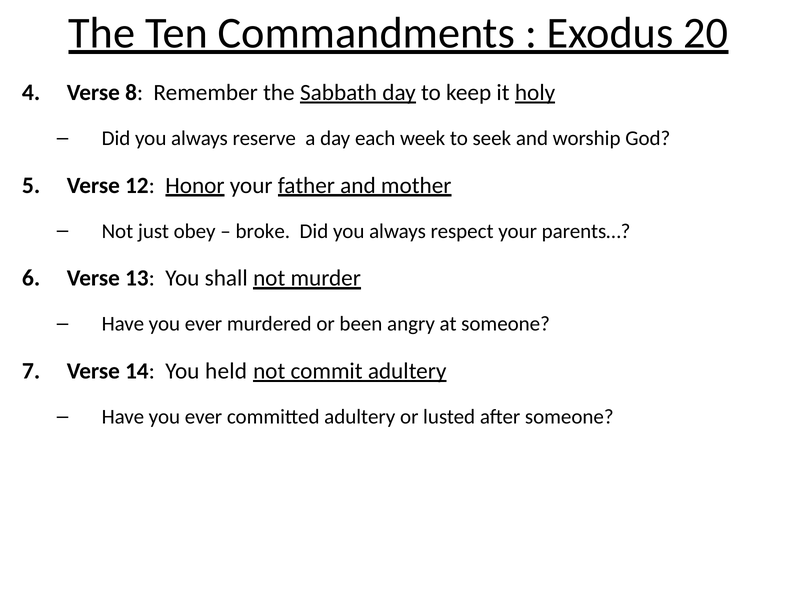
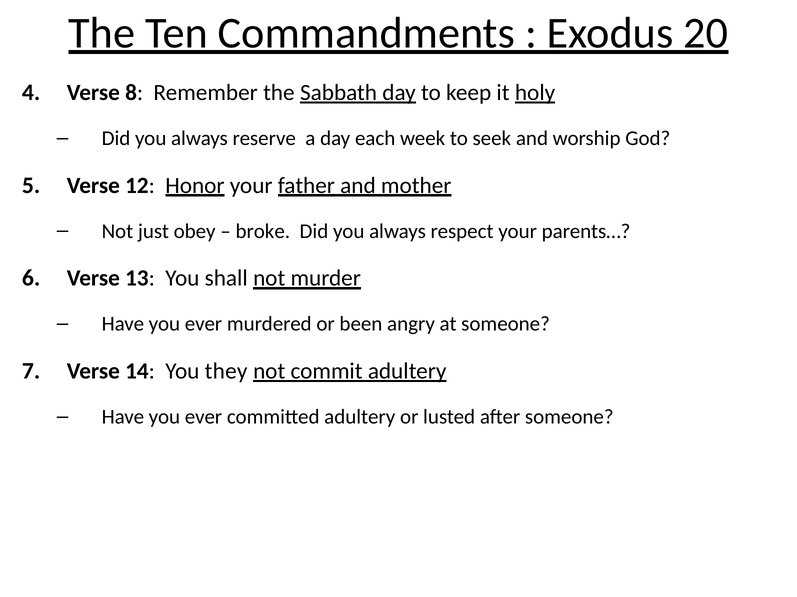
held: held -> they (226, 372)
